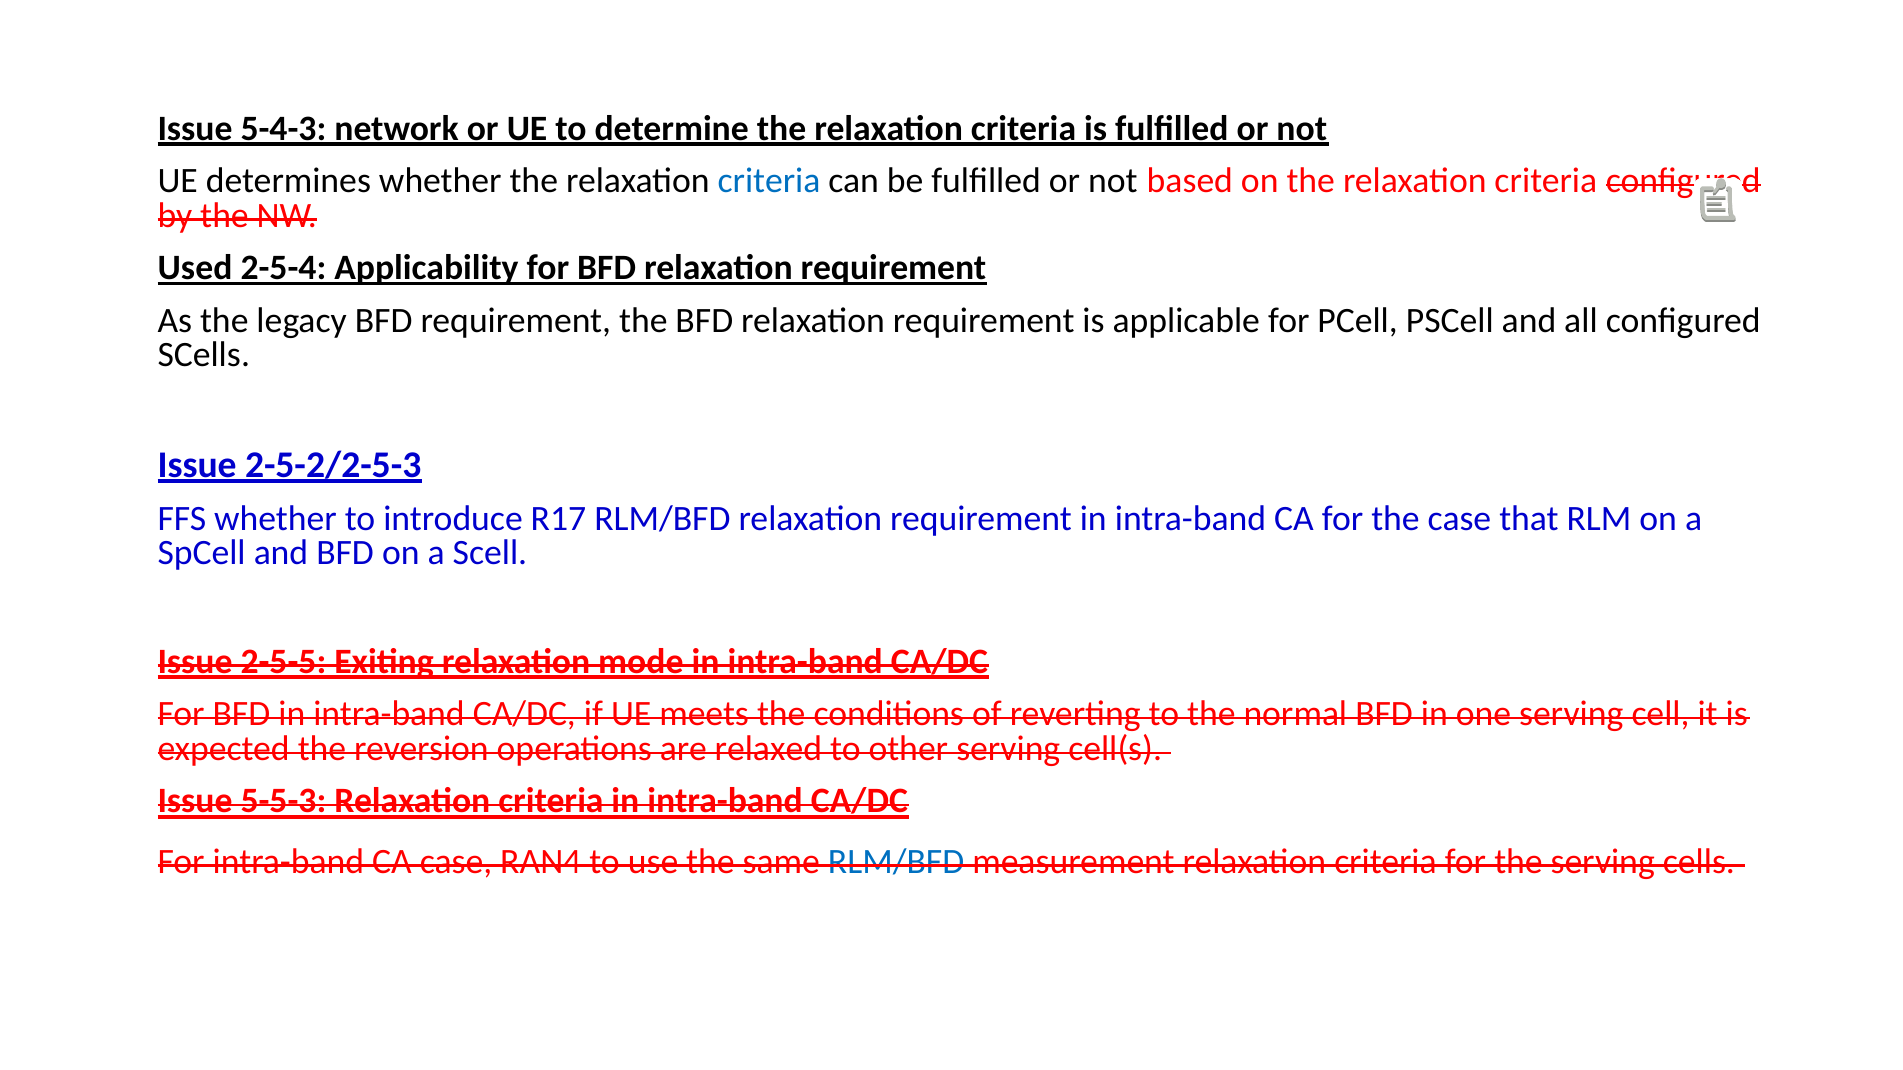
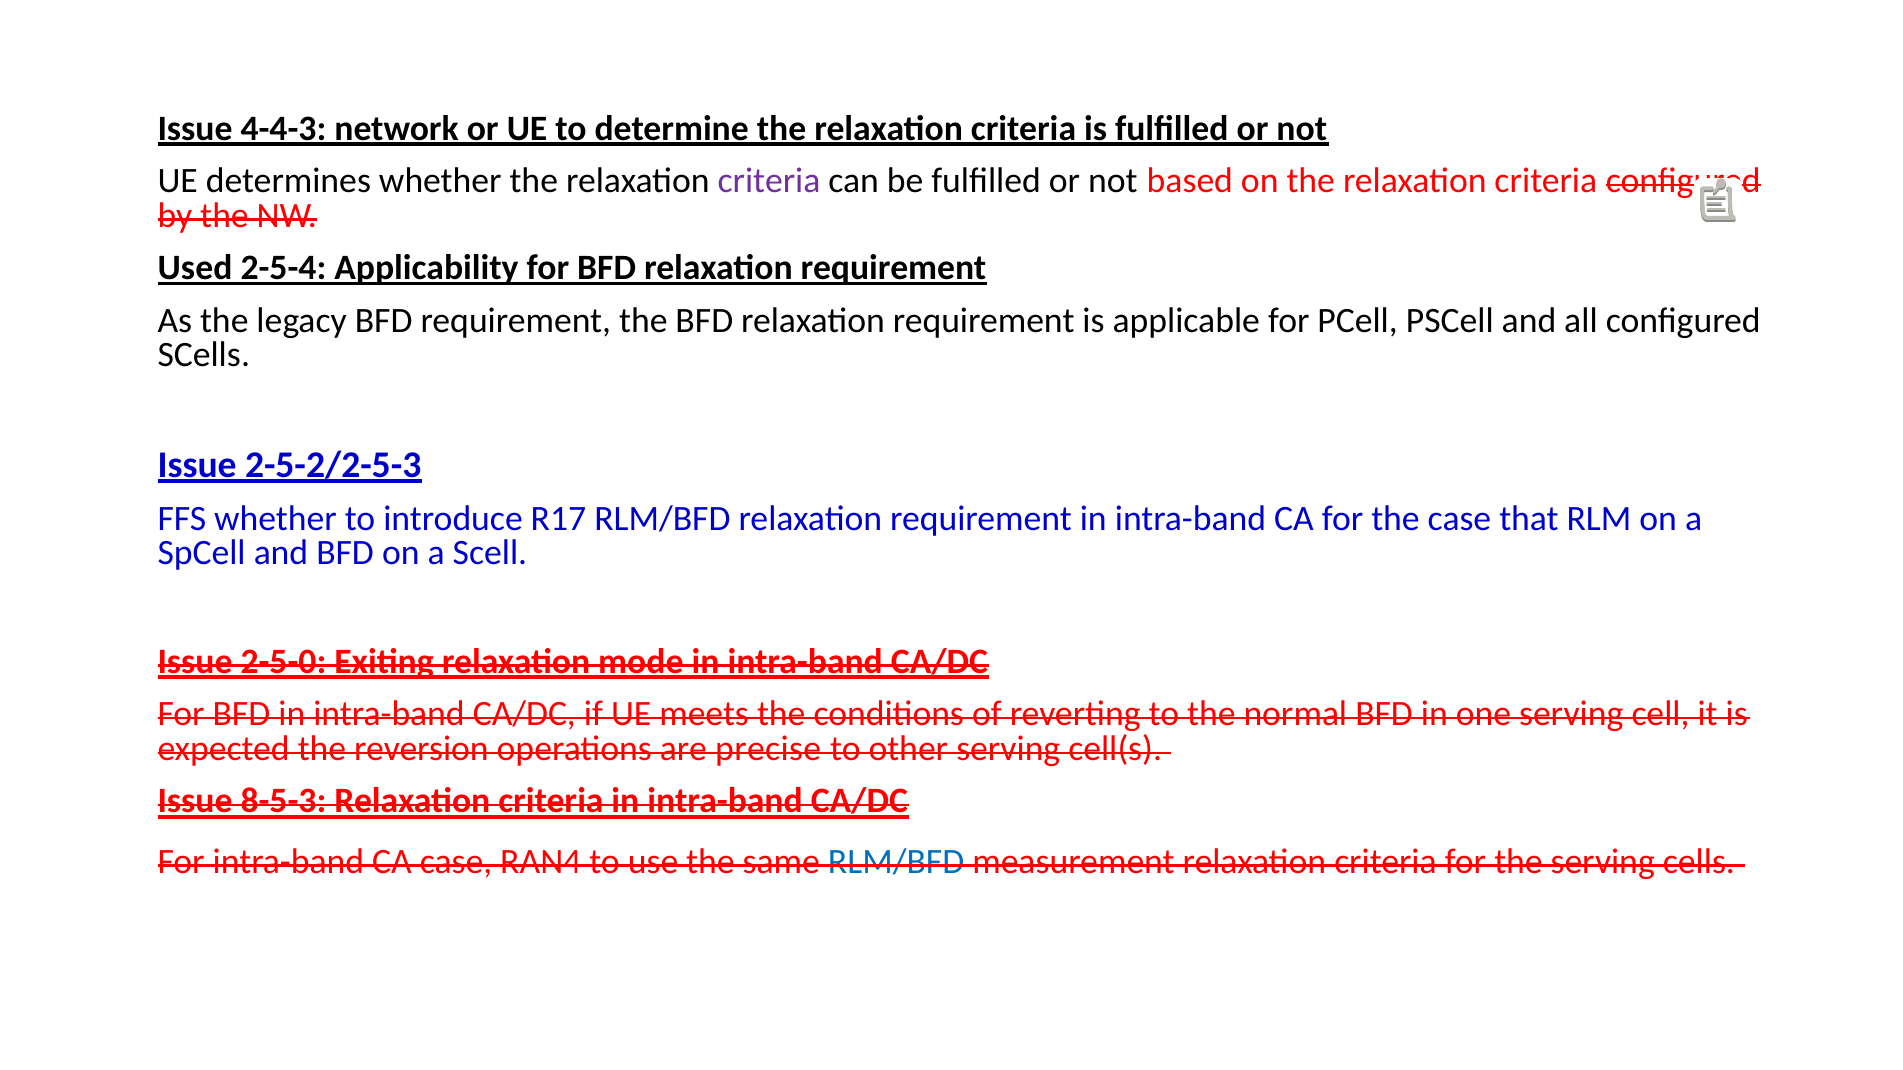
5-4-3: 5-4-3 -> 4-4-3 (283, 128)
criteria colour: blue -> purple (769, 181)
2-5-5: 2-5-5 -> 2-5-0 (283, 662)
relaxed: relaxed -> precise (768, 749)
5-5-3: 5-5-3 -> 8-5-3 (283, 802)
